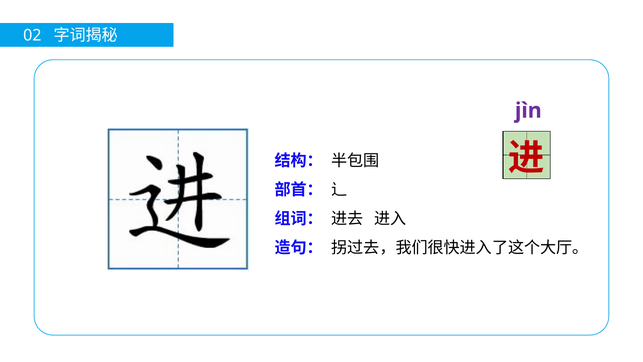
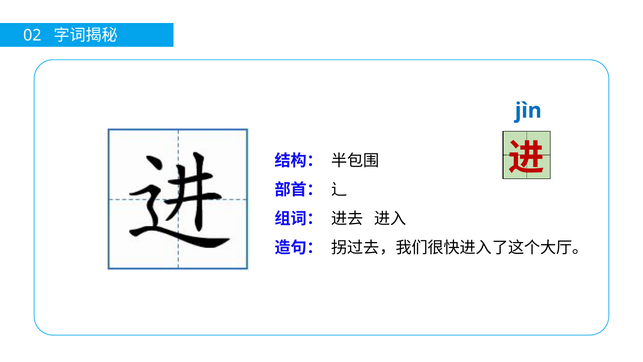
jìn colour: purple -> blue (528, 111)
